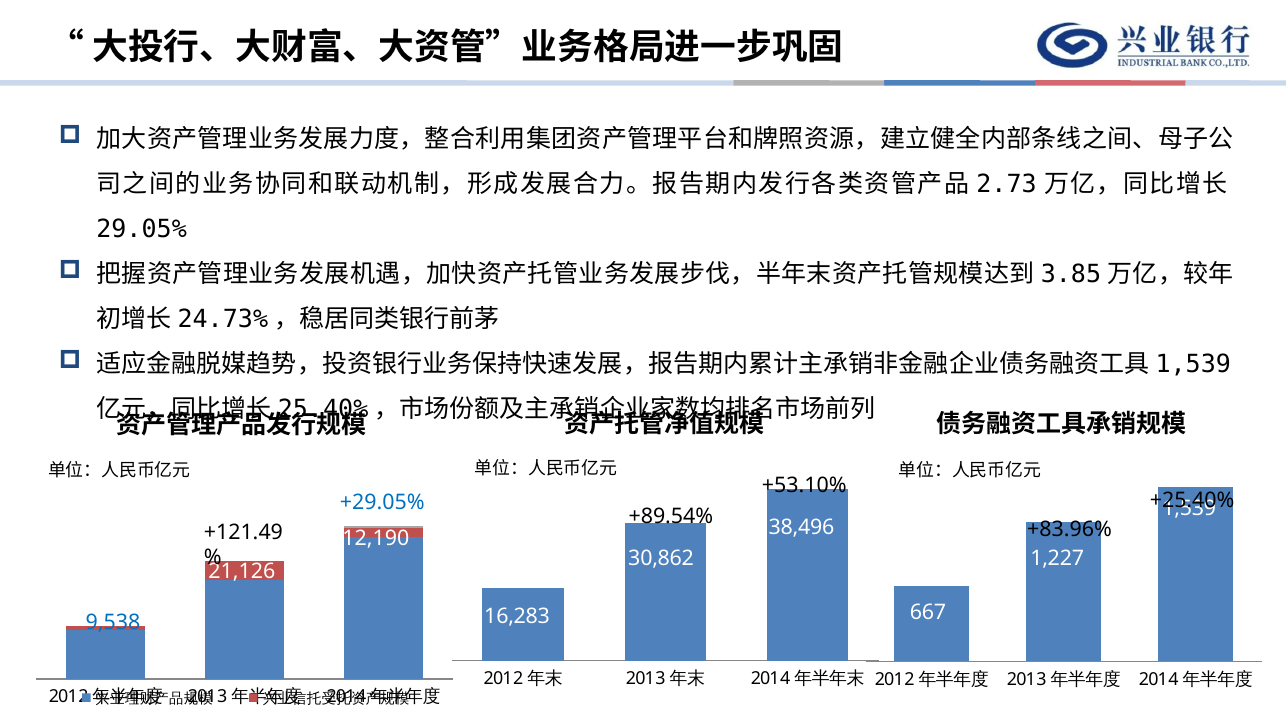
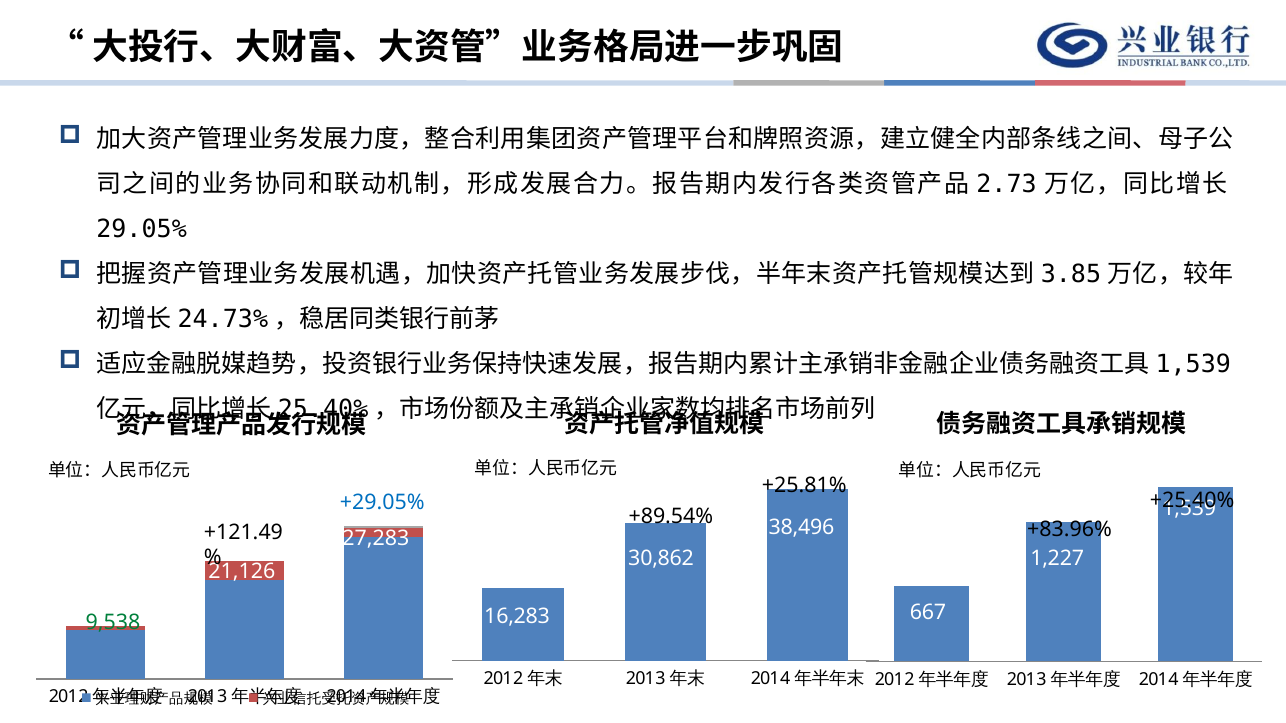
+53.10%: +53.10% -> +25.81% (804, 486)
12,190: 12,190 -> 27,283 (376, 539)
9,538 colour: blue -> green (113, 623)
